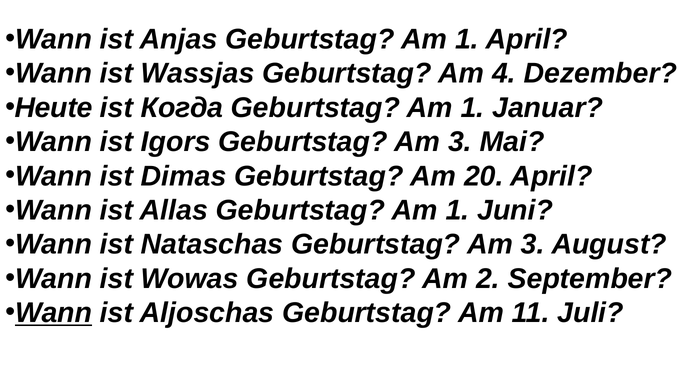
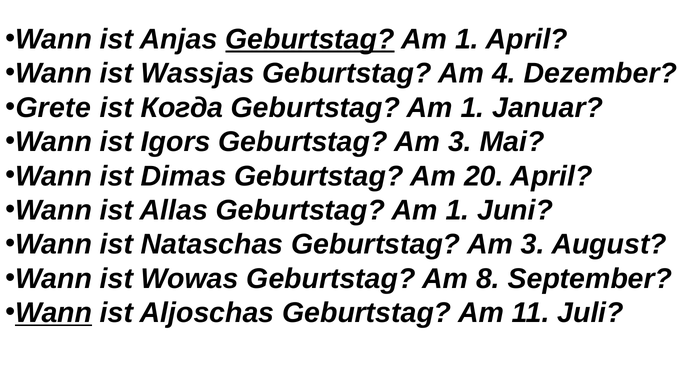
Geburtstag underline: none -> present (310, 39)
Heute: Heute -> Grete (53, 108)
2: 2 -> 8 (488, 279)
